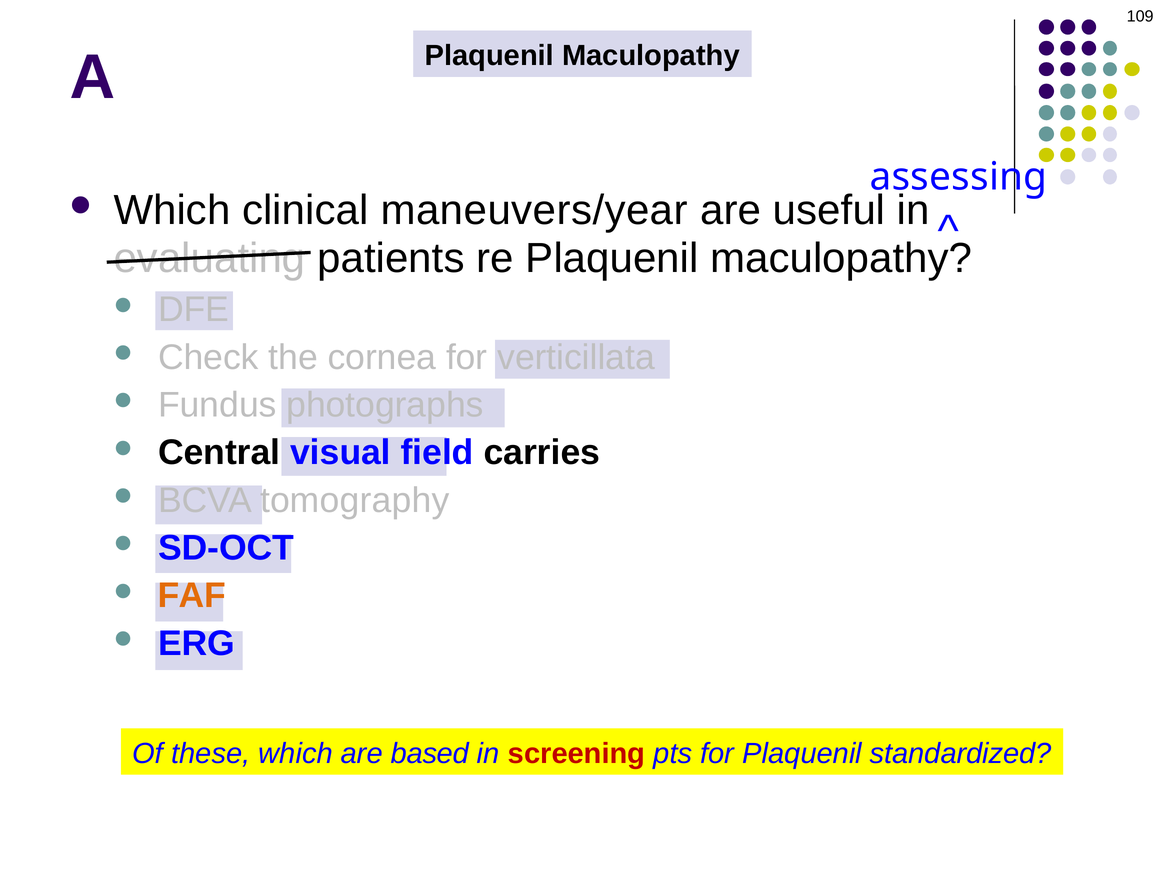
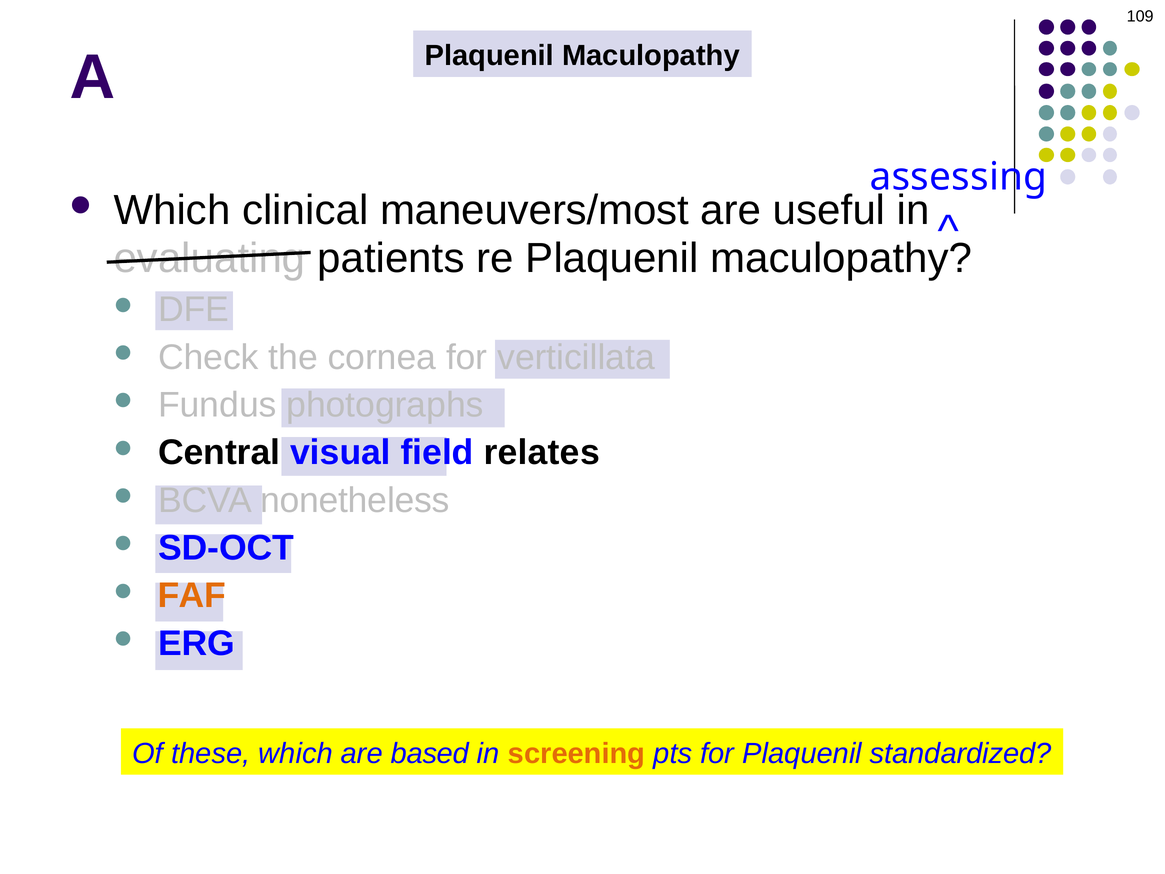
maneuvers/year: maneuvers/year -> maneuvers/most (534, 210)
carries: carries -> relates (542, 453)
tomography: tomography -> nonetheless (355, 500)
screening colour: red -> orange (577, 753)
